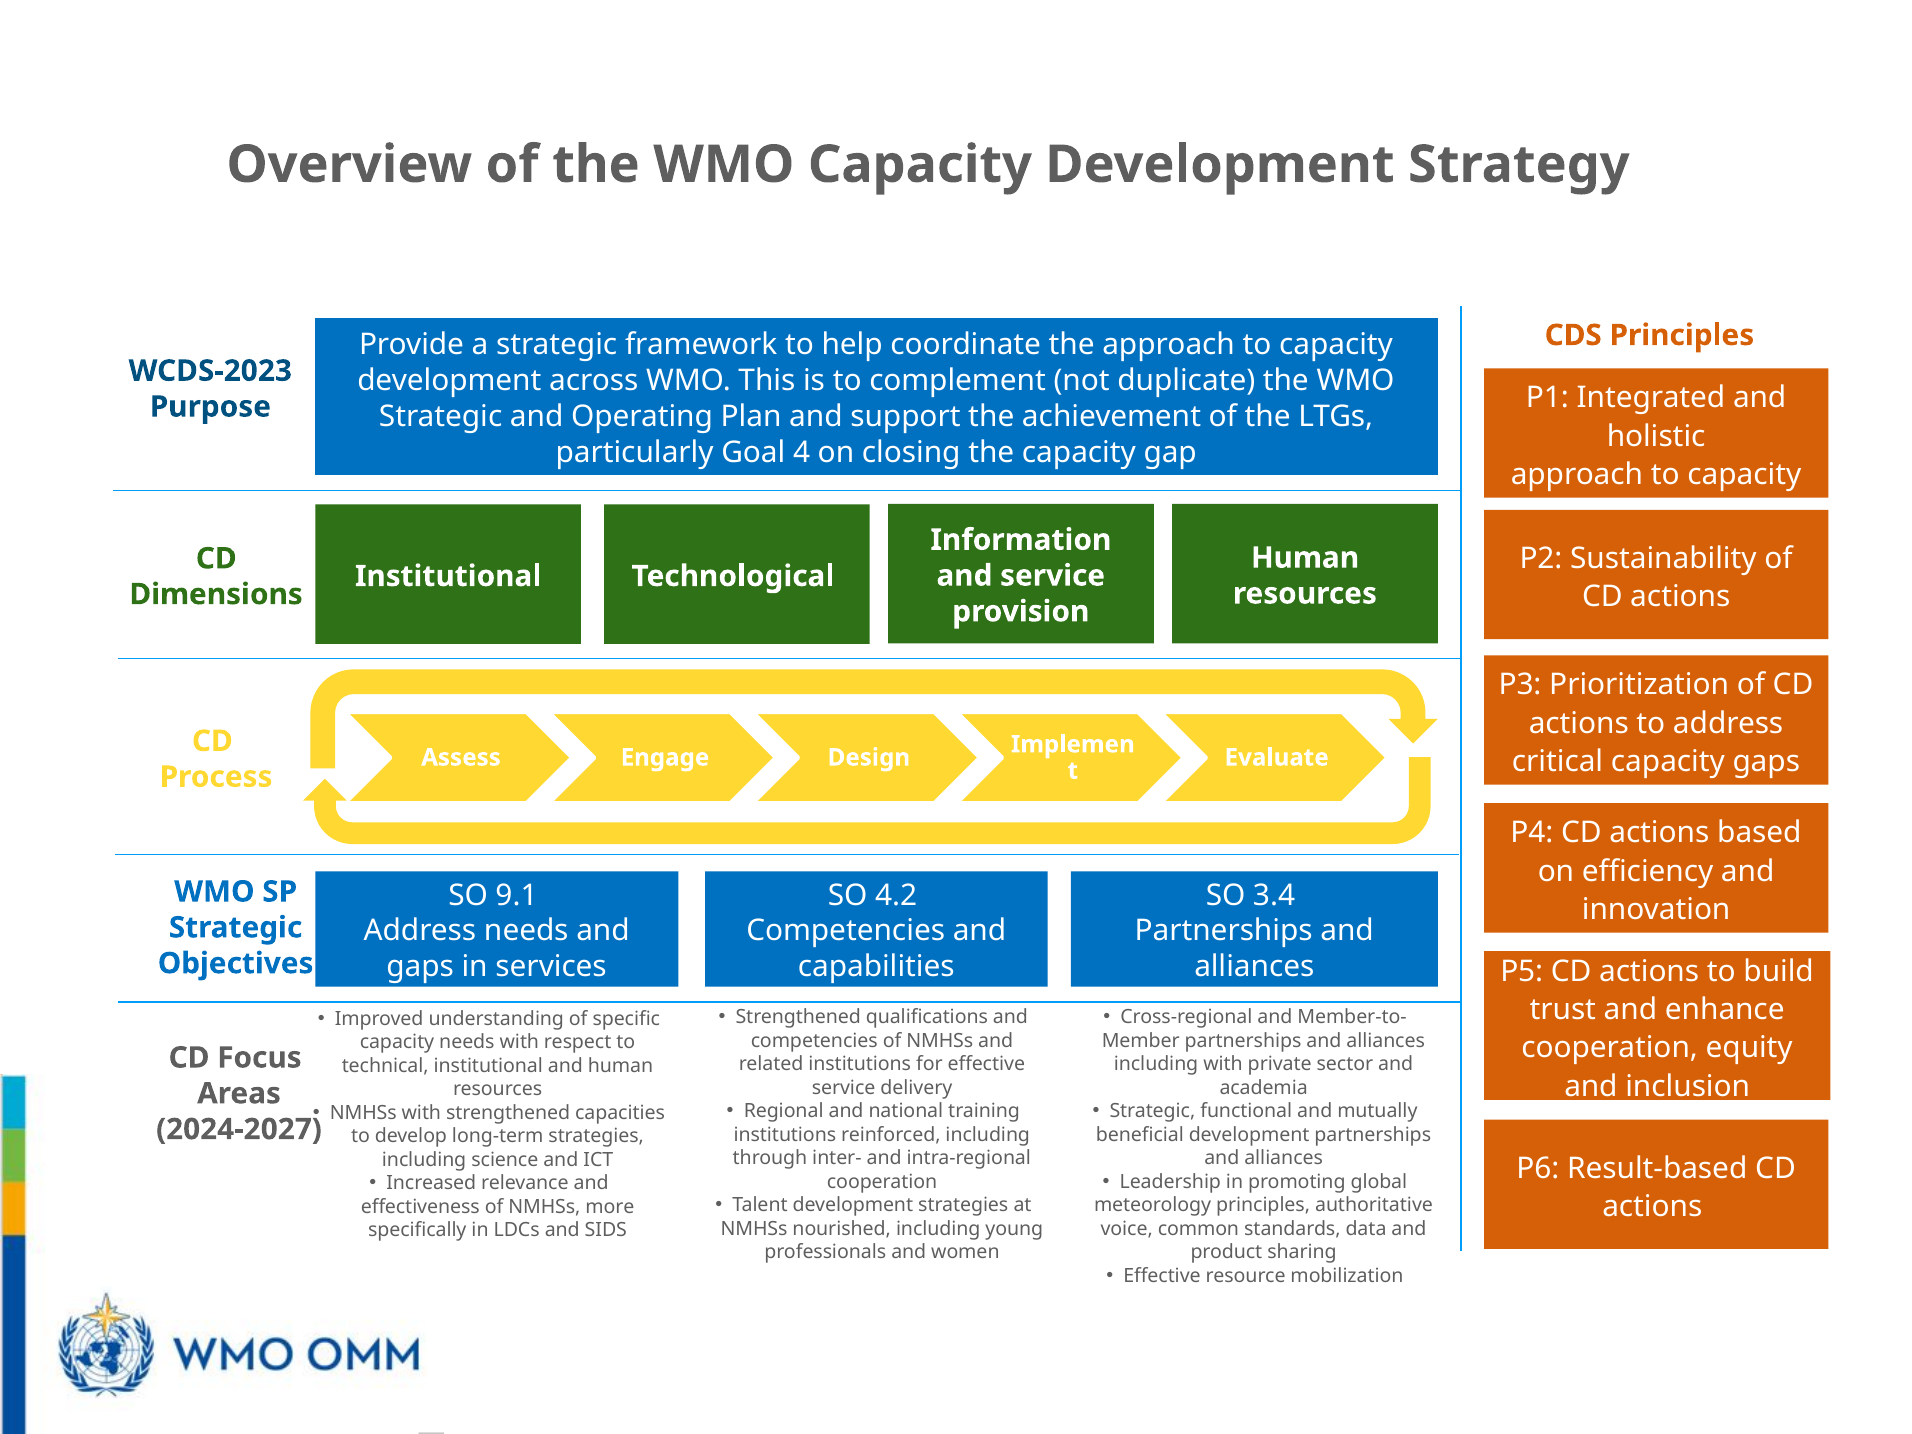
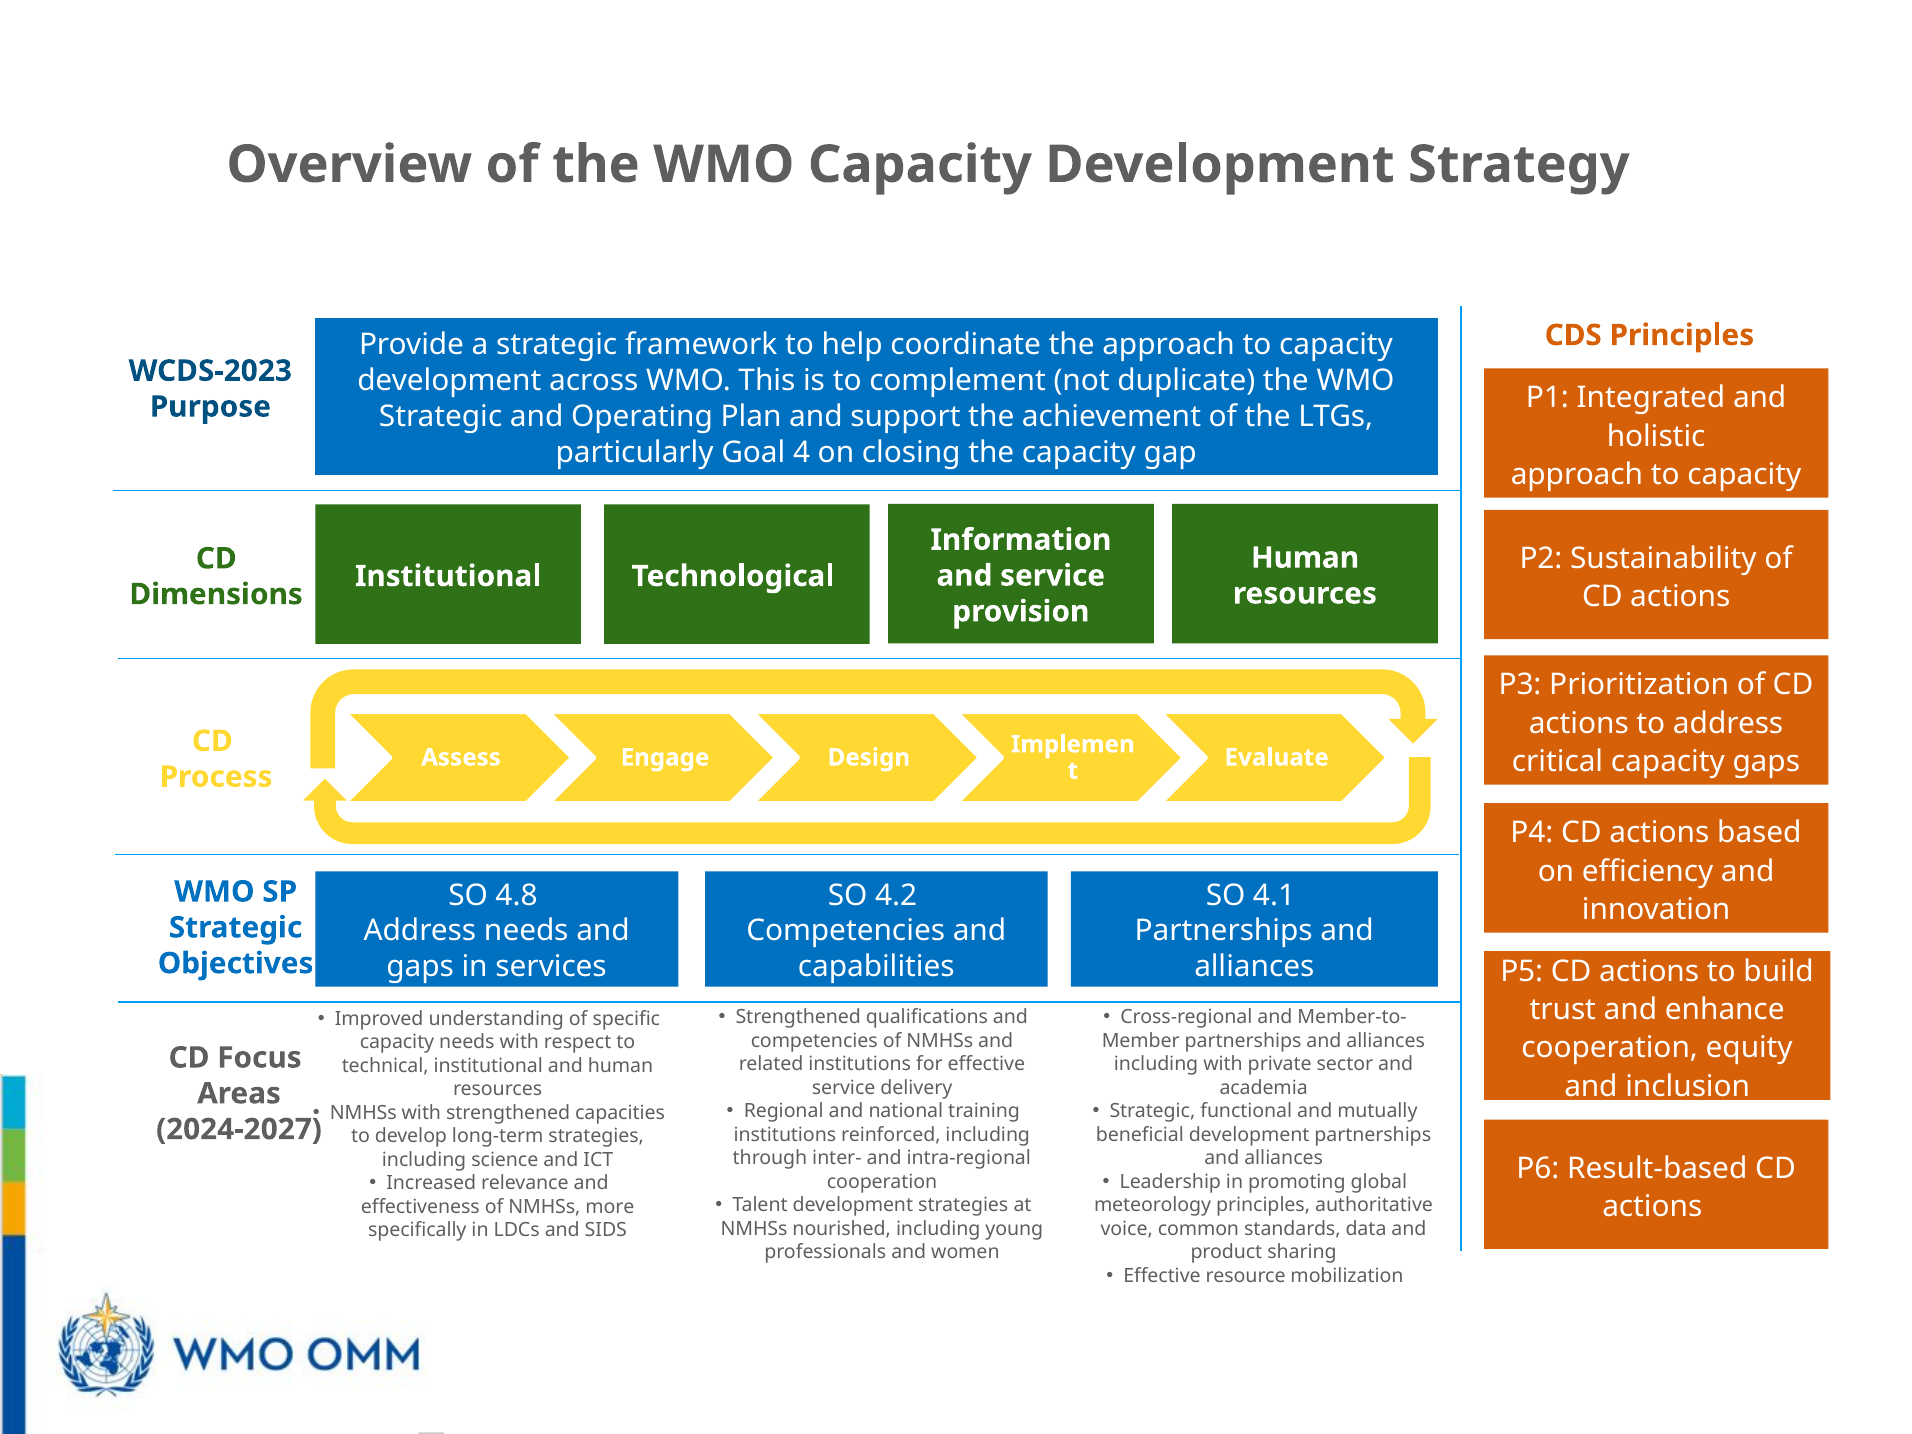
9.1: 9.1 -> 4.8 (517, 895)
3.4: 3.4 -> 4.1 (1274, 895)
